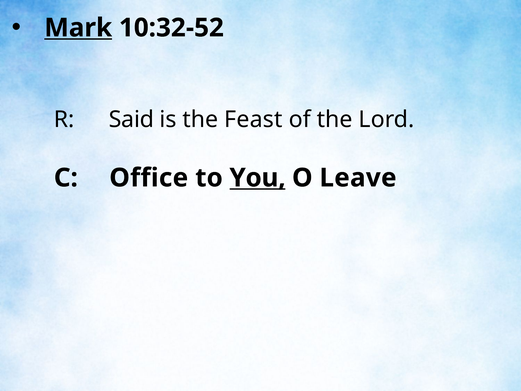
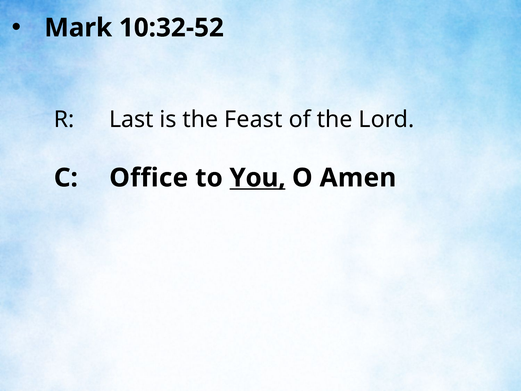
Mark underline: present -> none (78, 28)
Said: Said -> Last (131, 119)
Leave: Leave -> Amen (358, 178)
